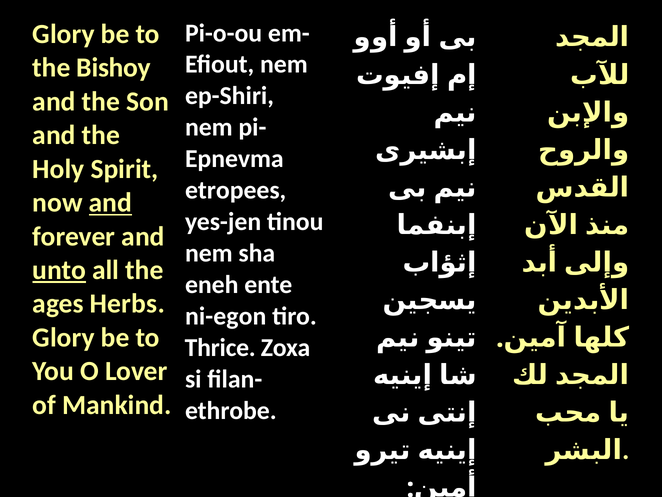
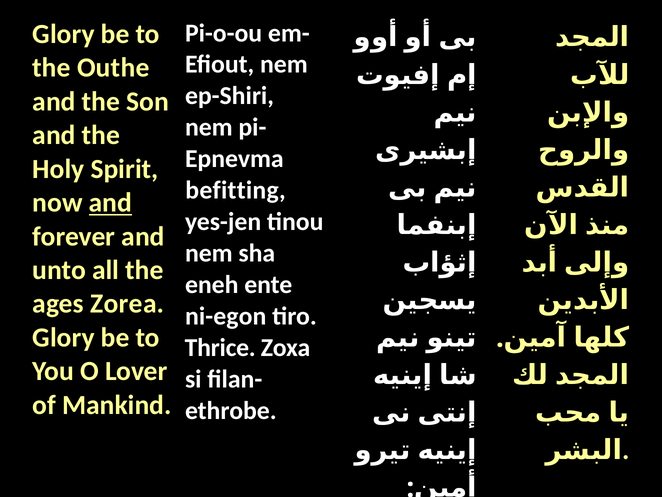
Bishoy: Bishoy -> Outhe (113, 68)
etropees: etropees -> befitting (235, 190)
unto underline: present -> none (59, 270)
Herbs: Herbs -> Zorea (127, 304)
